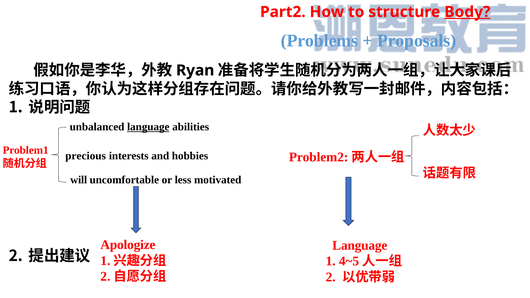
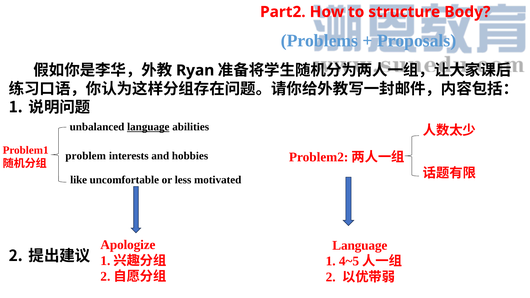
Body underline: present -> none (467, 12)
precious: precious -> problem (86, 156)
will: will -> like (79, 180)
